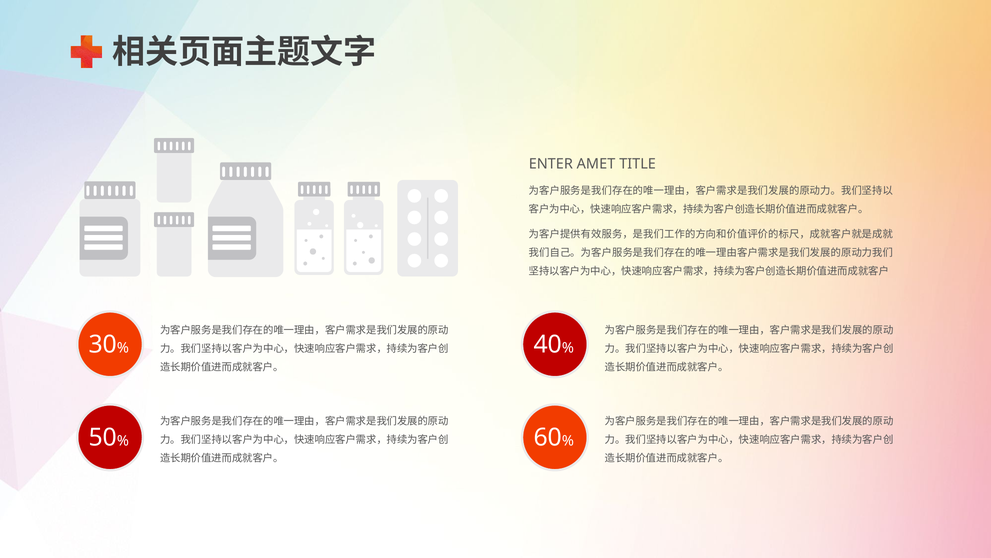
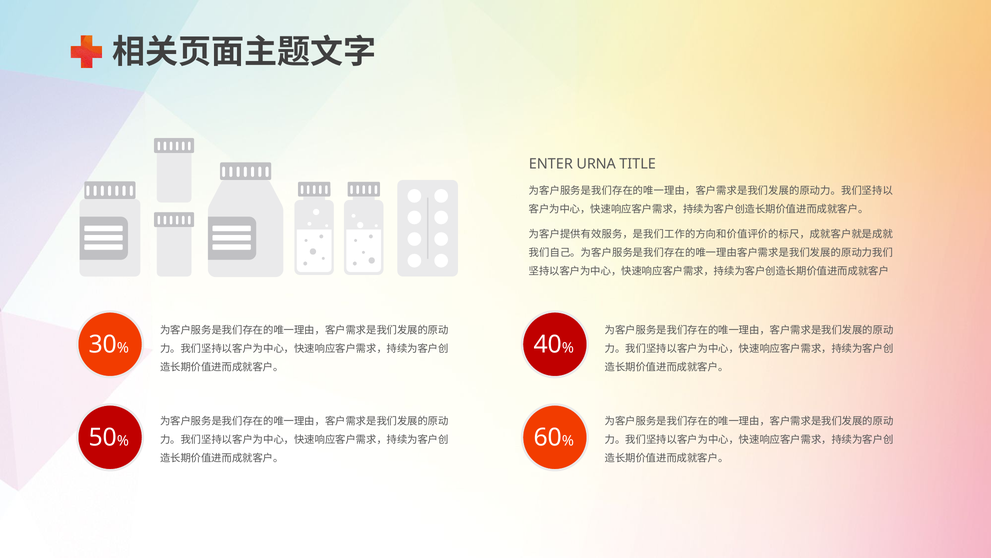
AMET: AMET -> URNA (596, 164)
